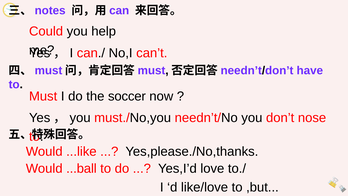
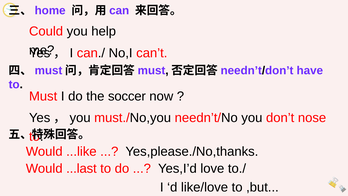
notes: notes -> home (50, 11)
...ball: ...ball -> ...last (81, 168)
